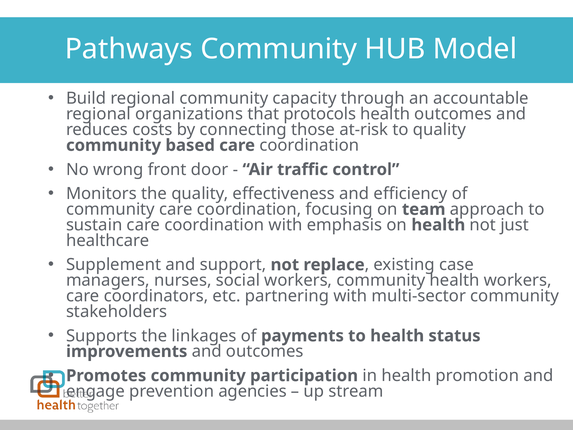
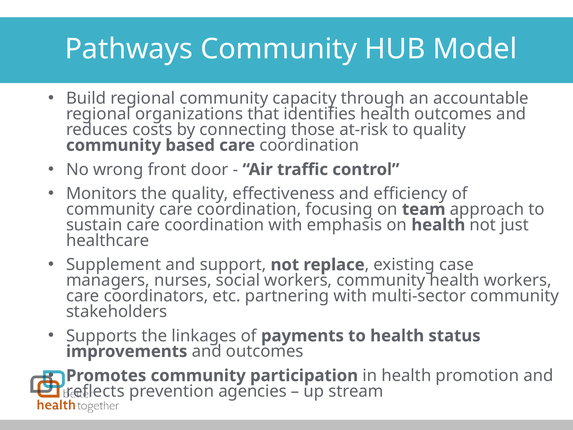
protocols: protocols -> identifies (320, 114)
engage: engage -> reflects (95, 391)
